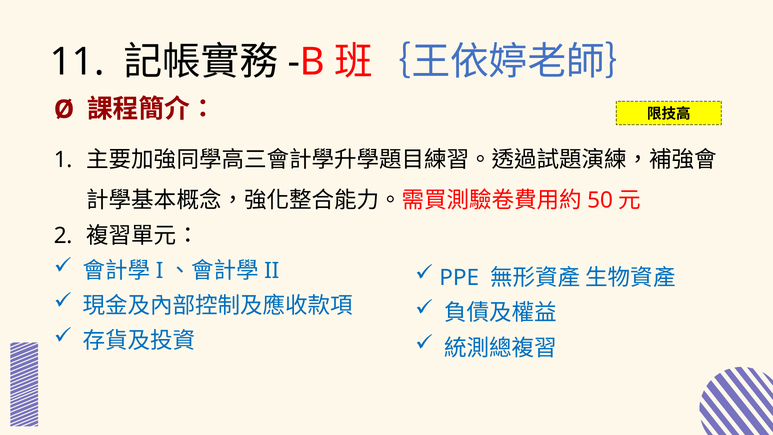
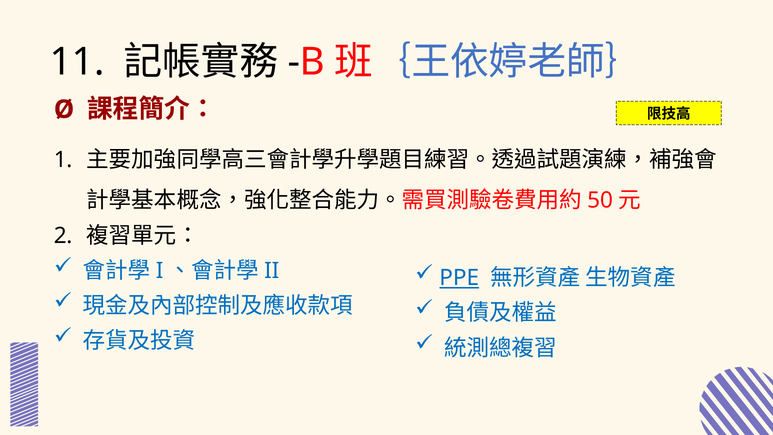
PPE underline: none -> present (459, 278)
